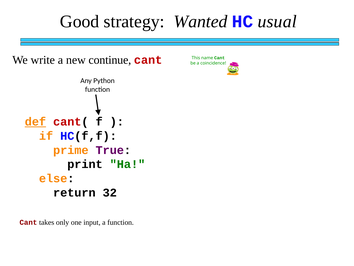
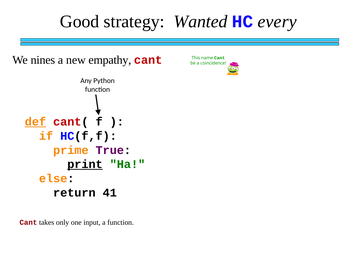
usual: usual -> every (277, 21)
write: write -> nines (43, 60)
continue: continue -> empathy (110, 60)
print underline: none -> present (85, 164)
32: 32 -> 41 (110, 192)
